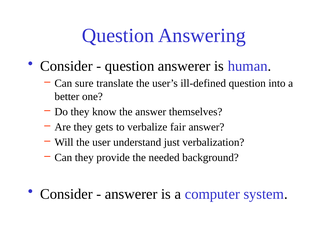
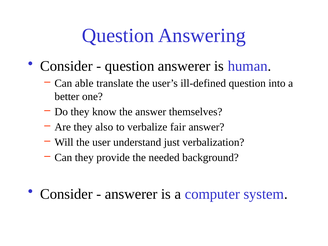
sure: sure -> able (84, 83)
gets: gets -> also (104, 127)
